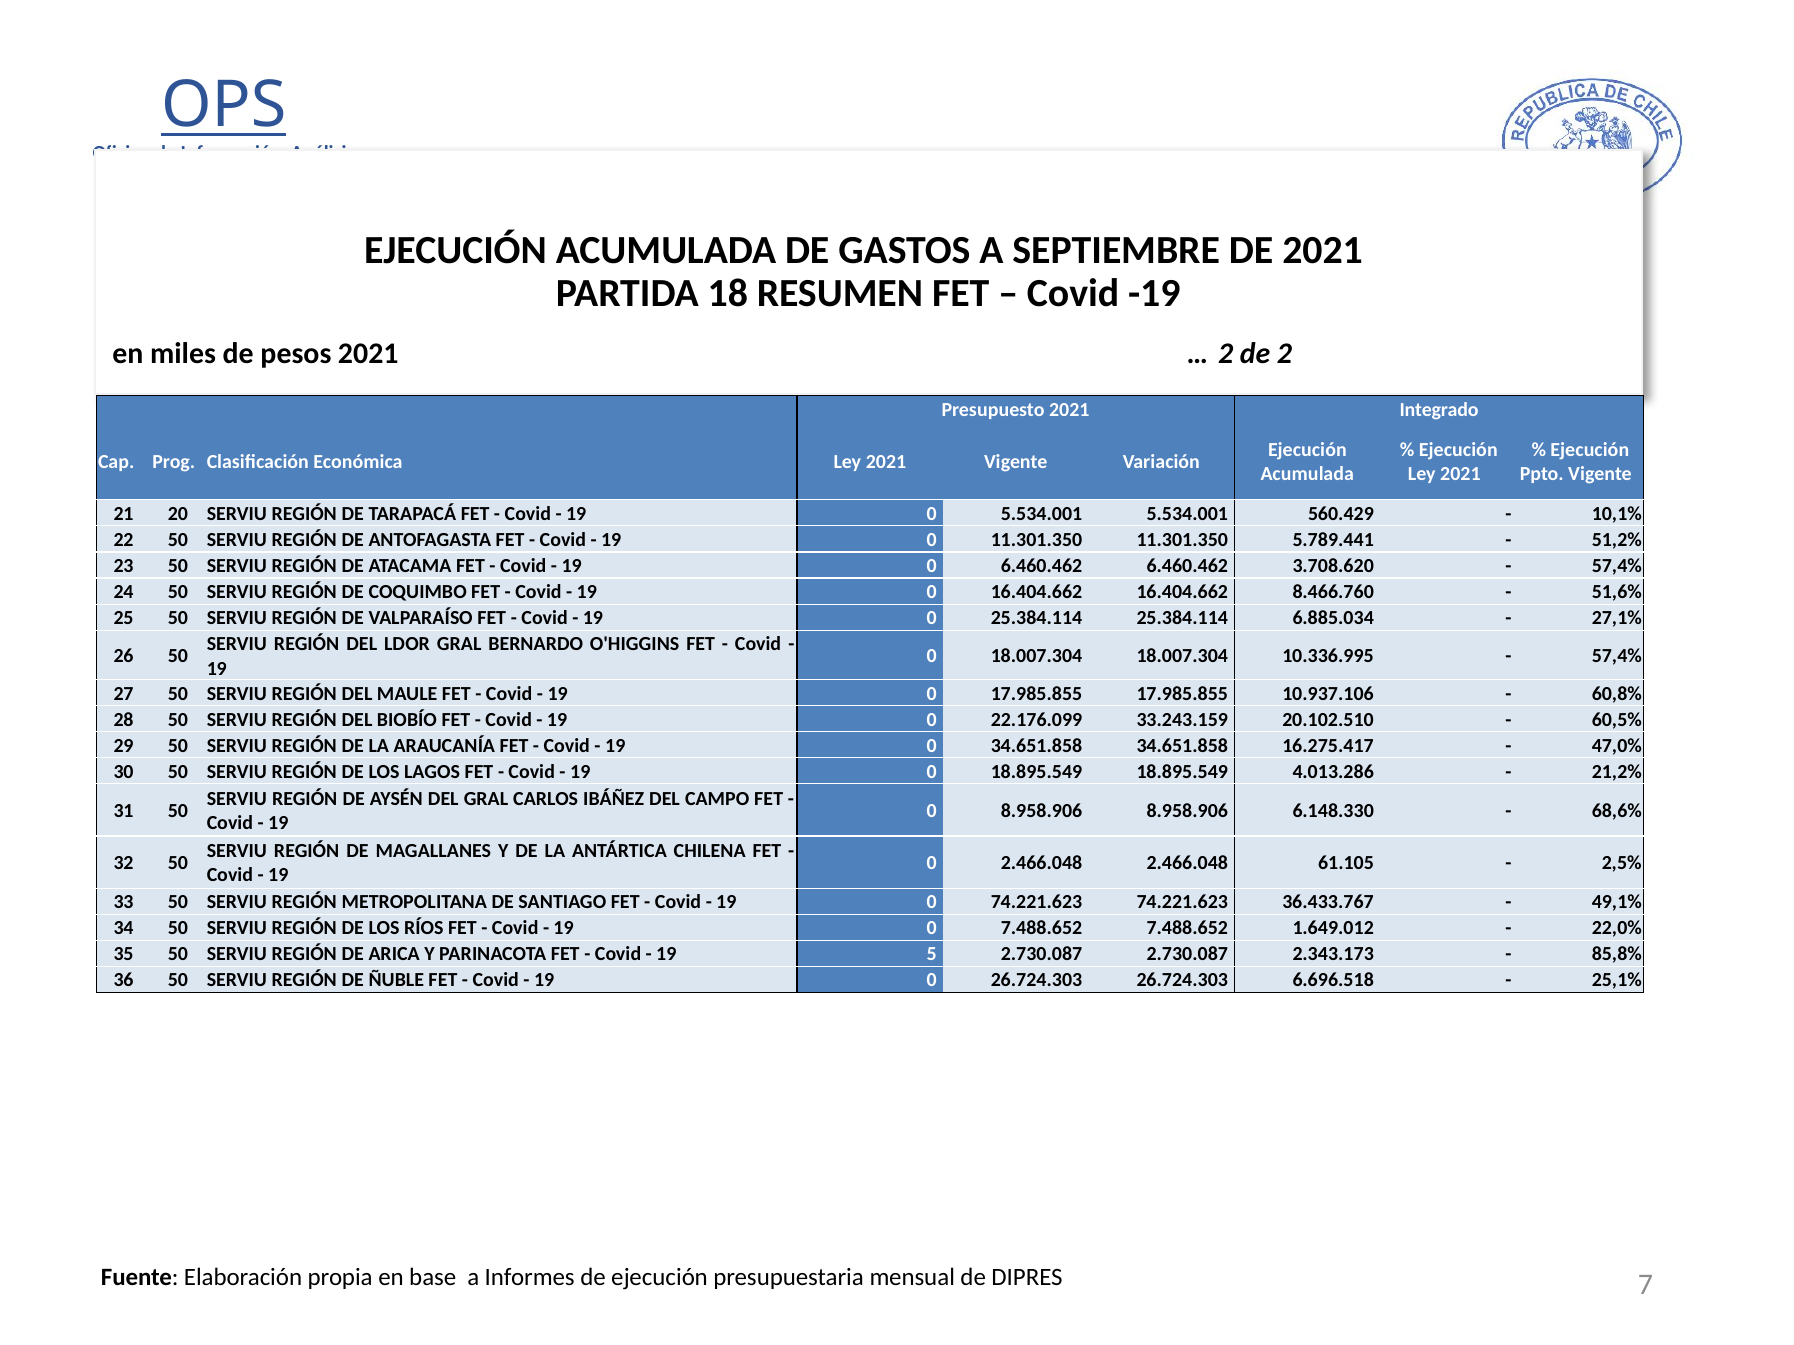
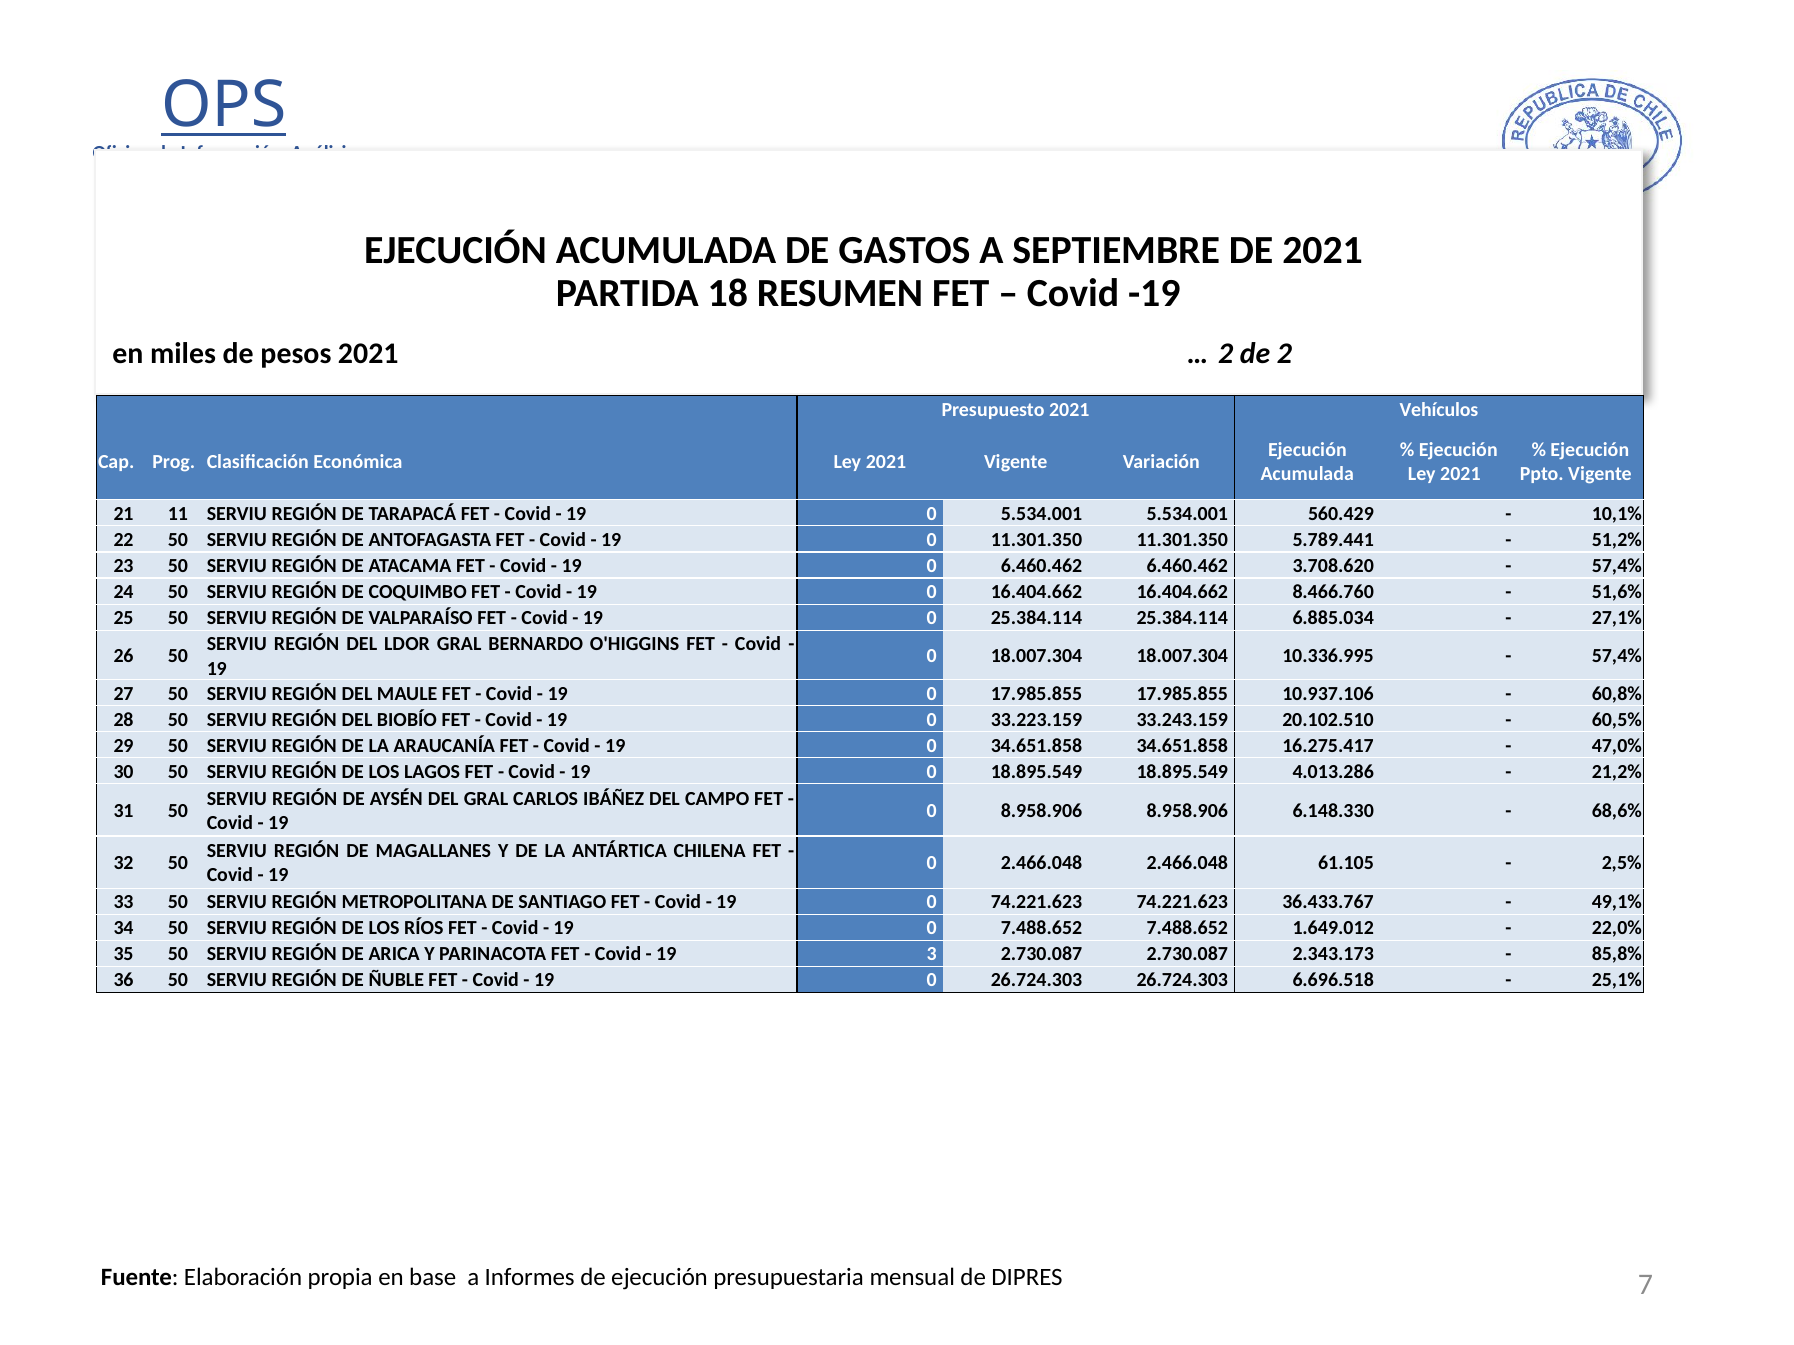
Integrado: Integrado -> Vehículos (1439, 410)
20: 20 -> 11 (178, 514)
22.176.099: 22.176.099 -> 33.223.159 (1037, 720)
5: 5 -> 3 (932, 955)
